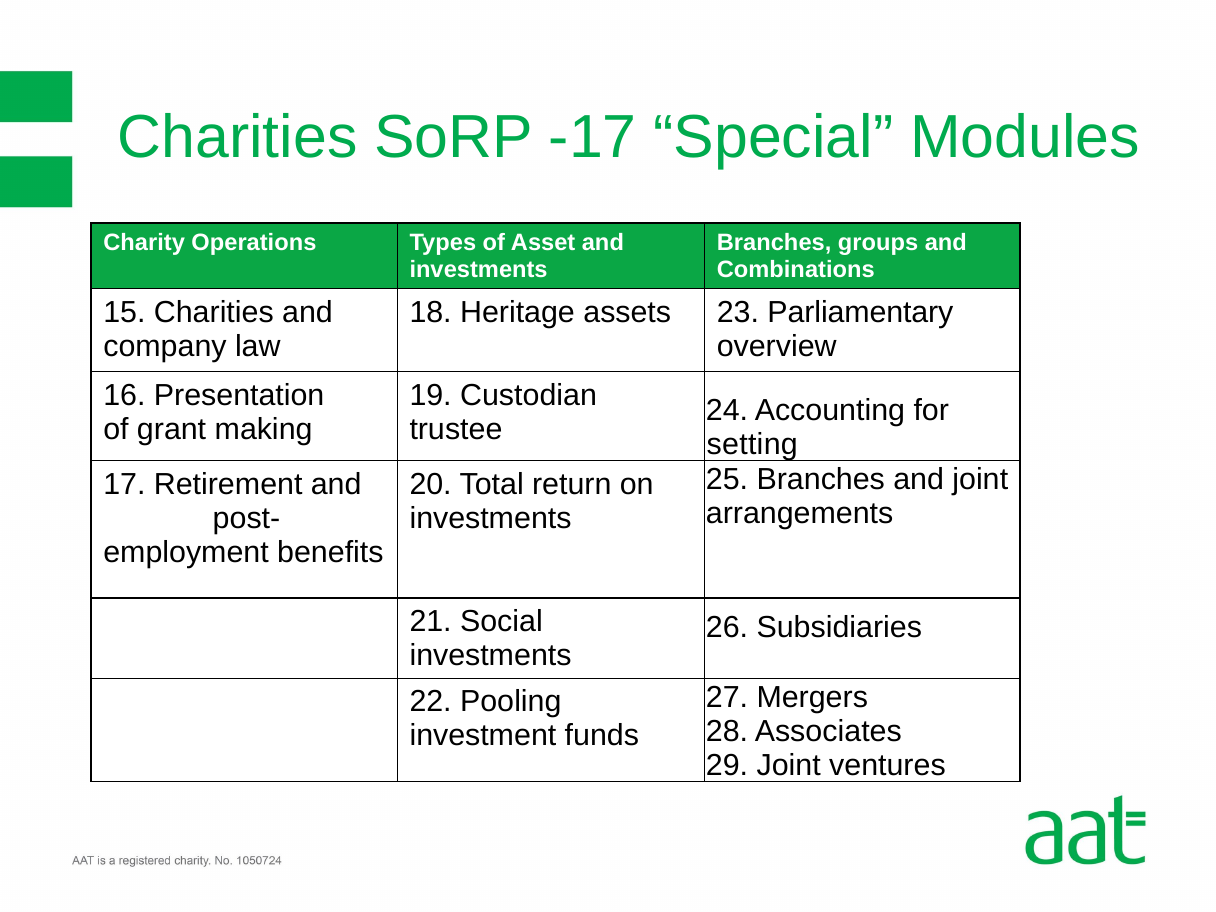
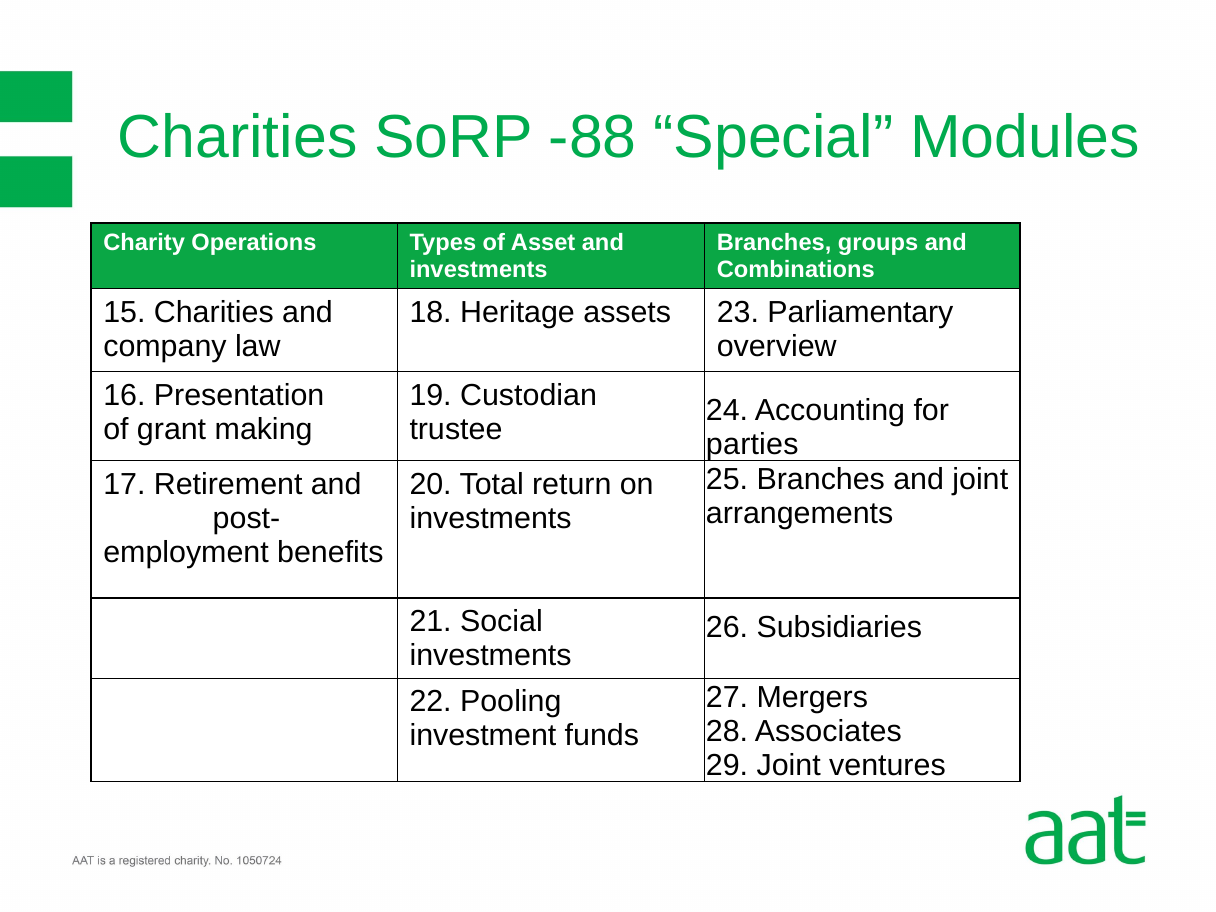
-17: -17 -> -88 (593, 138)
setting: setting -> parties (752, 444)
